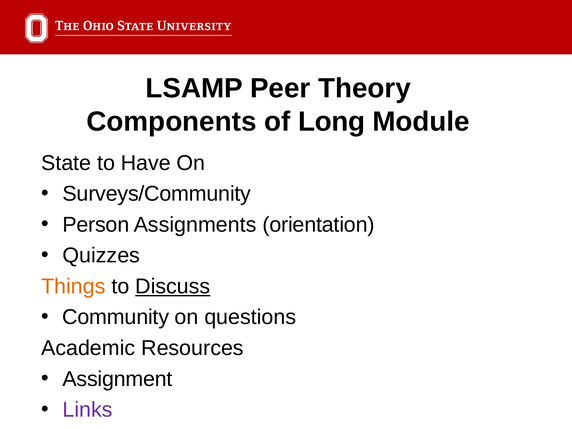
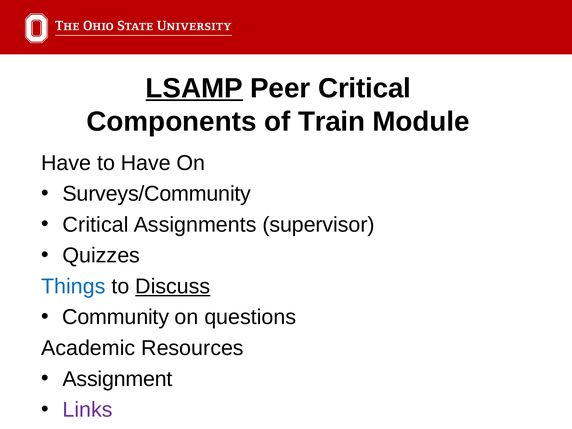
LSAMP underline: none -> present (194, 88)
Peer Theory: Theory -> Critical (365, 88)
Long: Long -> Train (332, 122)
State: State -> Have (66, 163)
Person: Person -> Critical (96, 225)
orientation: orientation -> supervisor (318, 225)
Things colour: orange -> blue (73, 286)
